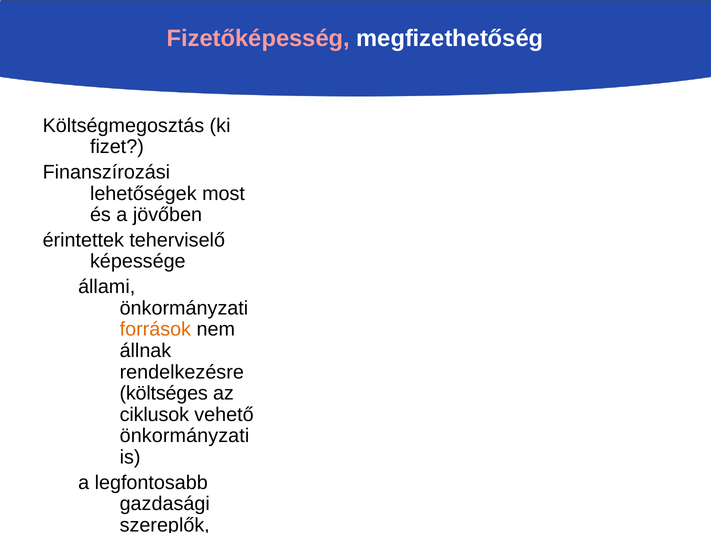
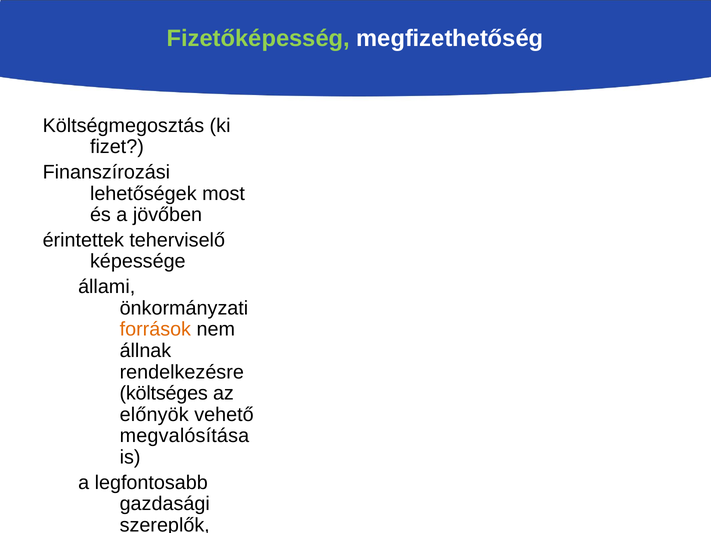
Fizetőképesség colour: pink -> light green (258, 39)
ciklusok: ciklusok -> előnyök (154, 415)
önkormányzati: önkormányzati -> megvalósítása (184, 436)
